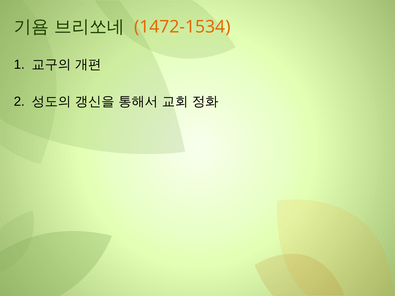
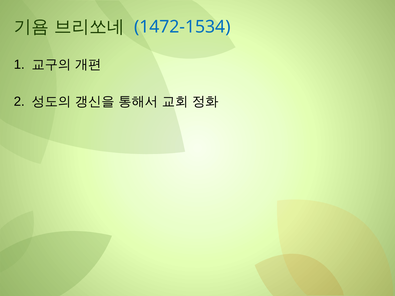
1472-1534 colour: orange -> blue (182, 27)
